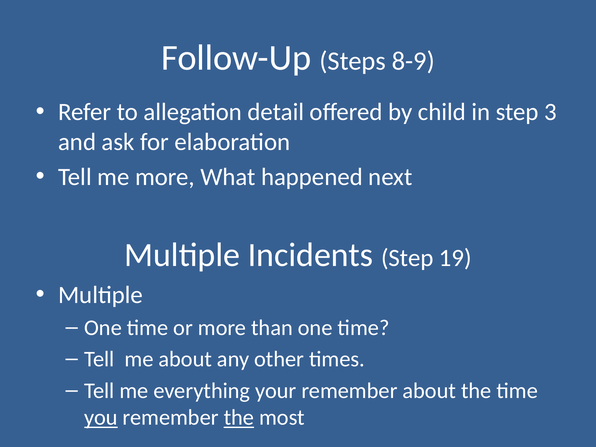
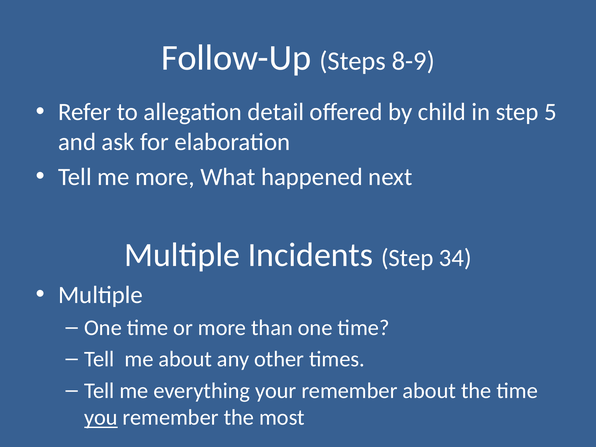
3: 3 -> 5 (551, 112)
19: 19 -> 34 (455, 258)
the underline: present -> none (239, 418)
